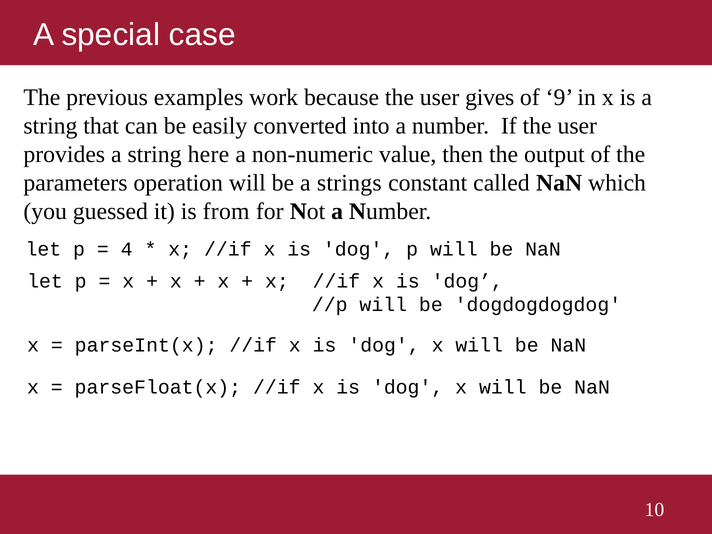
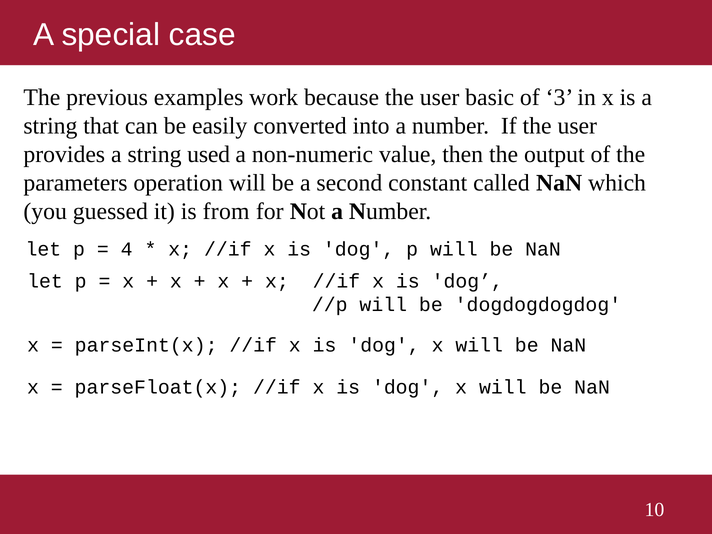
gives: gives -> basic (490, 97)
9: 9 -> 3 (559, 97)
here: here -> used (209, 154)
strings: strings -> second (349, 183)
